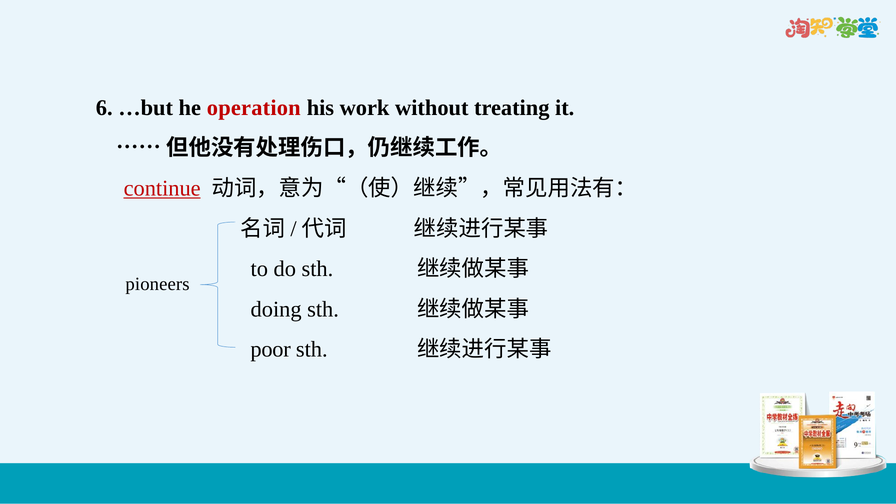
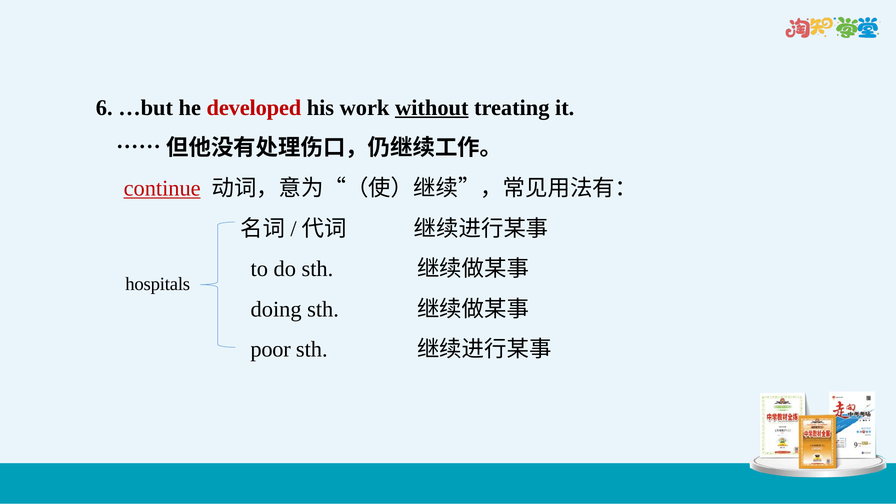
operation: operation -> developed (254, 108)
without underline: none -> present (432, 108)
pioneers: pioneers -> hospitals (158, 284)
